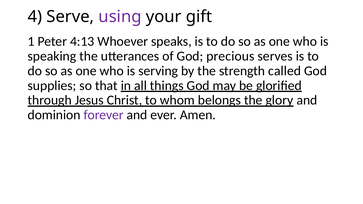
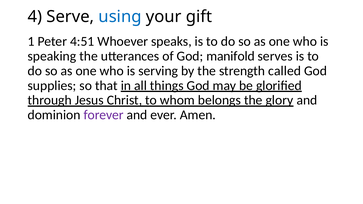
using colour: purple -> blue (120, 17)
4:13: 4:13 -> 4:51 (82, 42)
precious: precious -> manifold (231, 56)
